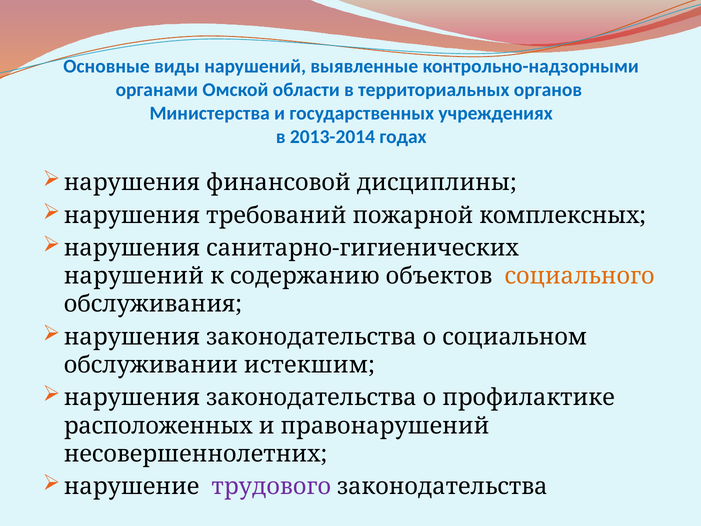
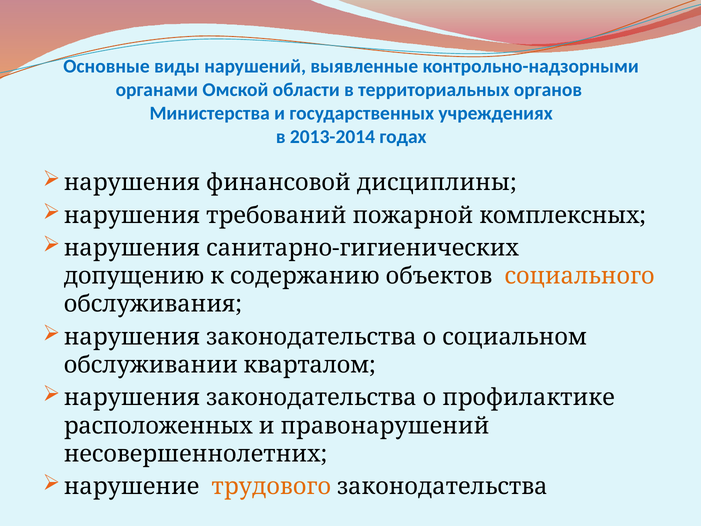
нарушений: нарушений -> допущению (134, 276)
истекшим: истекшим -> кварталом (310, 365)
трудового colour: purple -> orange (271, 486)
